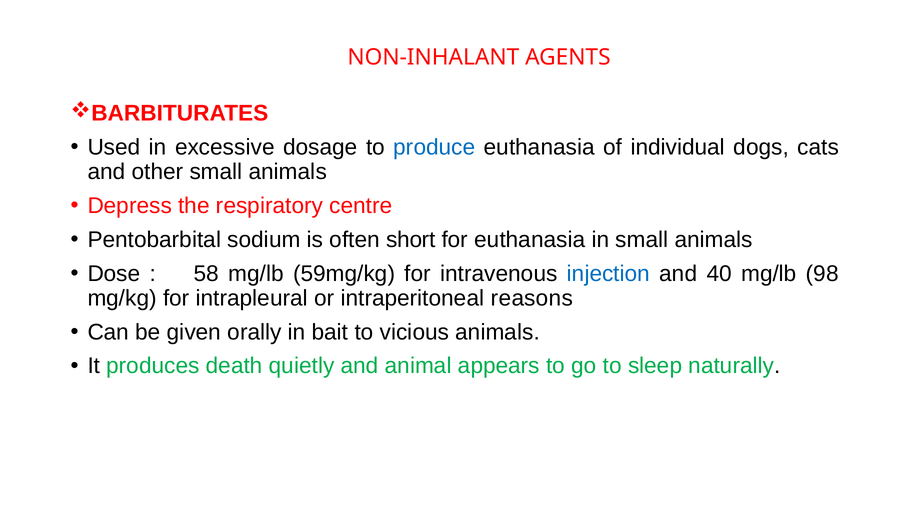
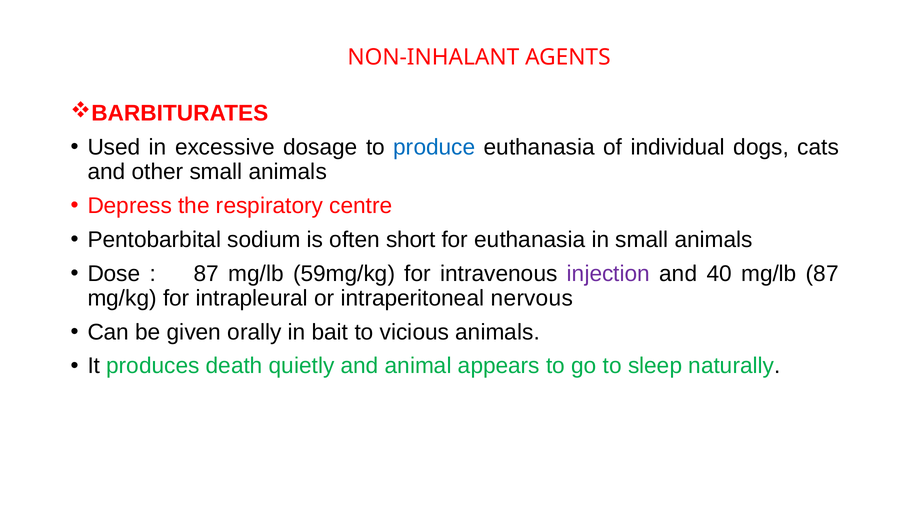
58: 58 -> 87 (206, 274)
injection colour: blue -> purple (608, 274)
mg/lb 98: 98 -> 87 (822, 274)
reasons: reasons -> nervous (532, 298)
